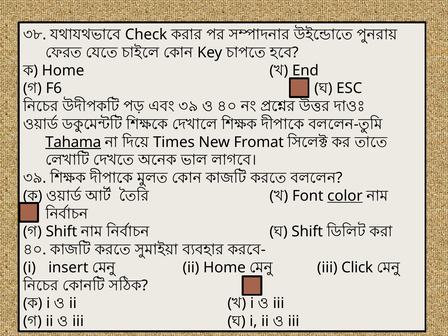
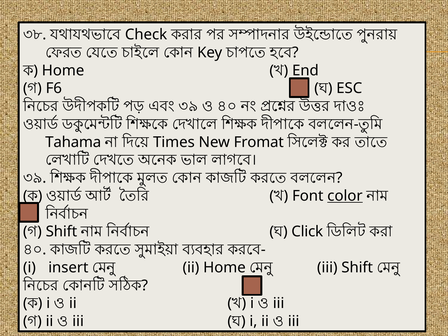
Tahama underline: present -> none (73, 142)
Shift: Shift -> Click (307, 232)
iii Click: Click -> Shift (357, 268)
